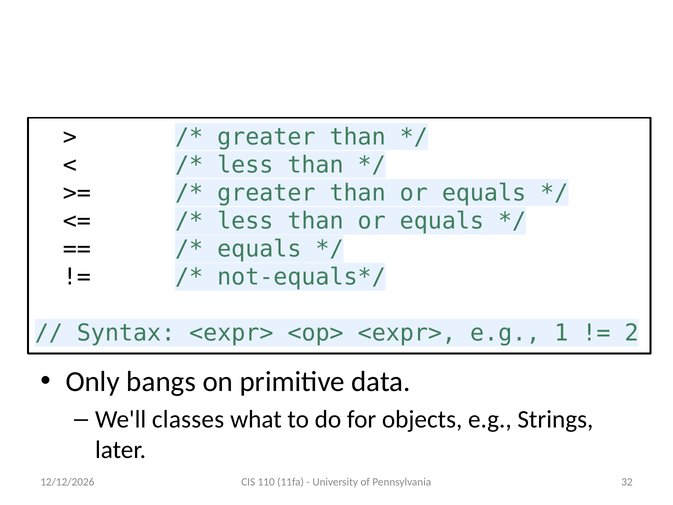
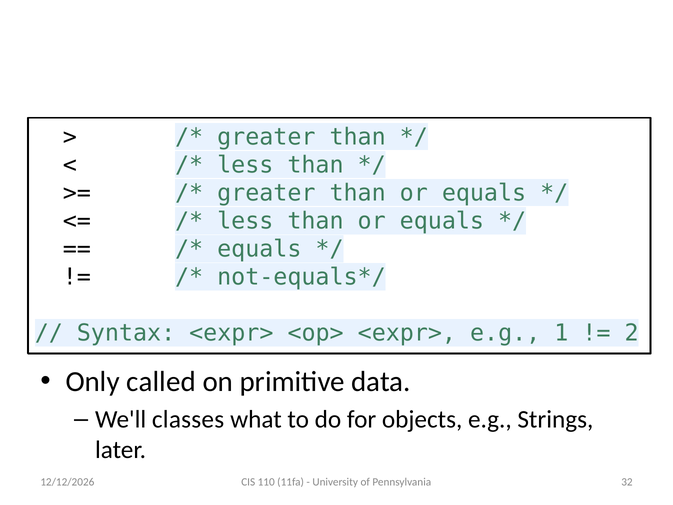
bangs: bangs -> called (161, 382)
